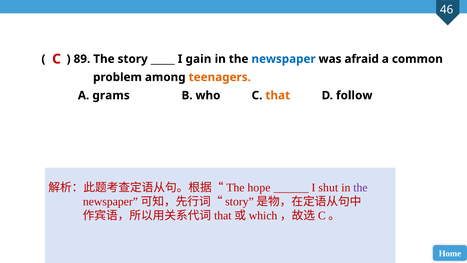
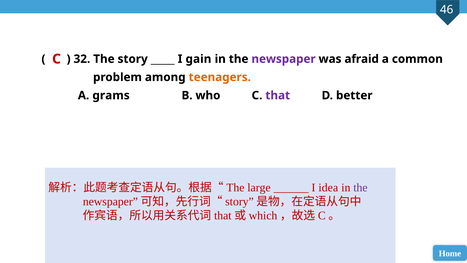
89: 89 -> 32 (82, 59)
newspaper colour: blue -> purple (284, 59)
that colour: orange -> purple (278, 95)
follow: follow -> better (354, 95)
hope: hope -> large (259, 188)
shut: shut -> idea (328, 188)
